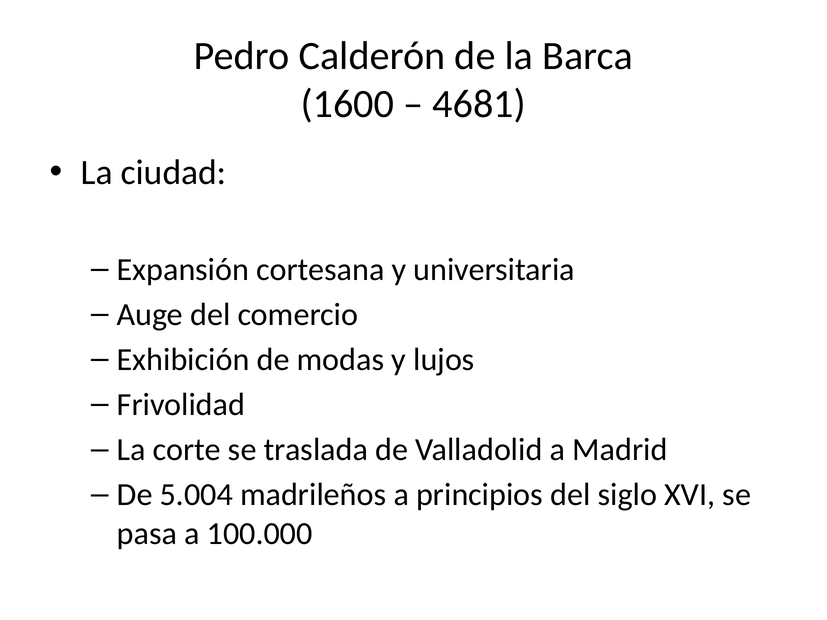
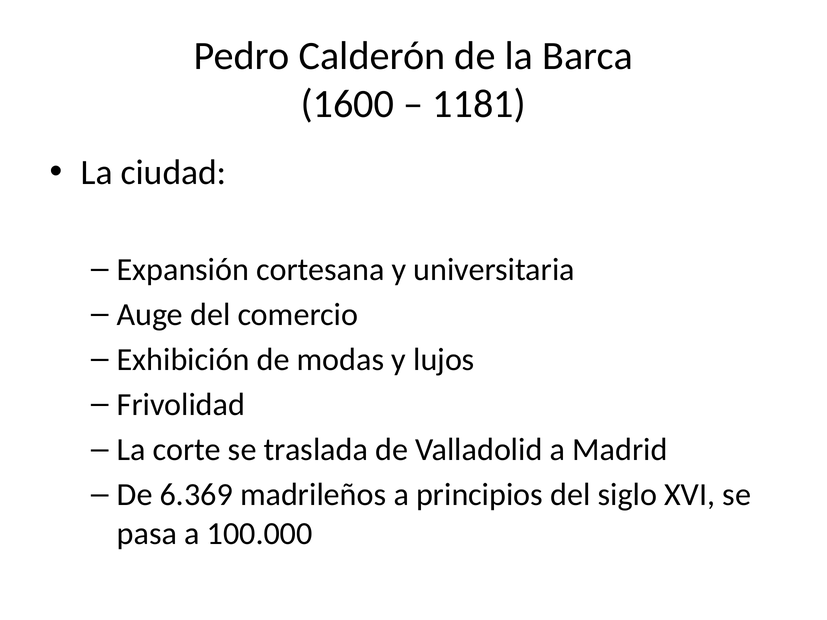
4681: 4681 -> 1181 (479, 104)
5.004: 5.004 -> 6.369 (196, 495)
